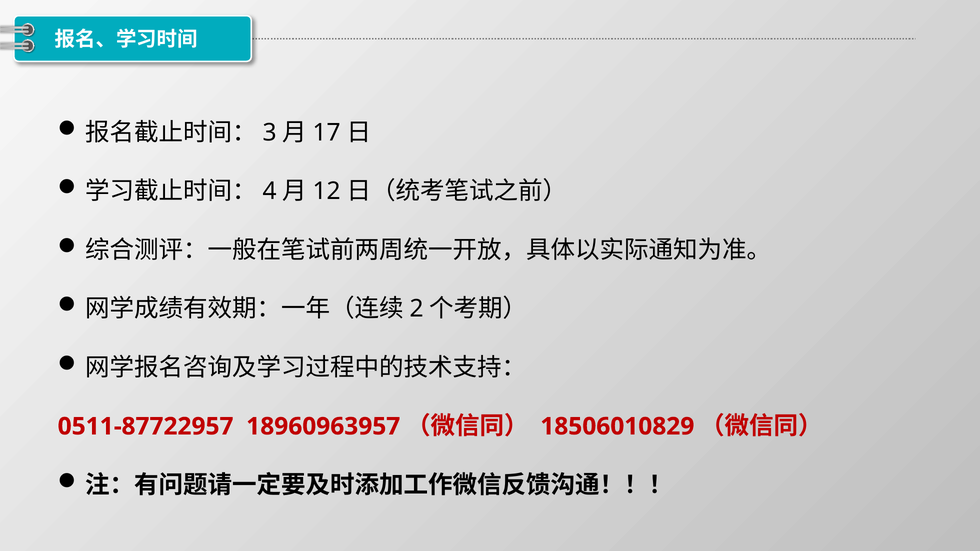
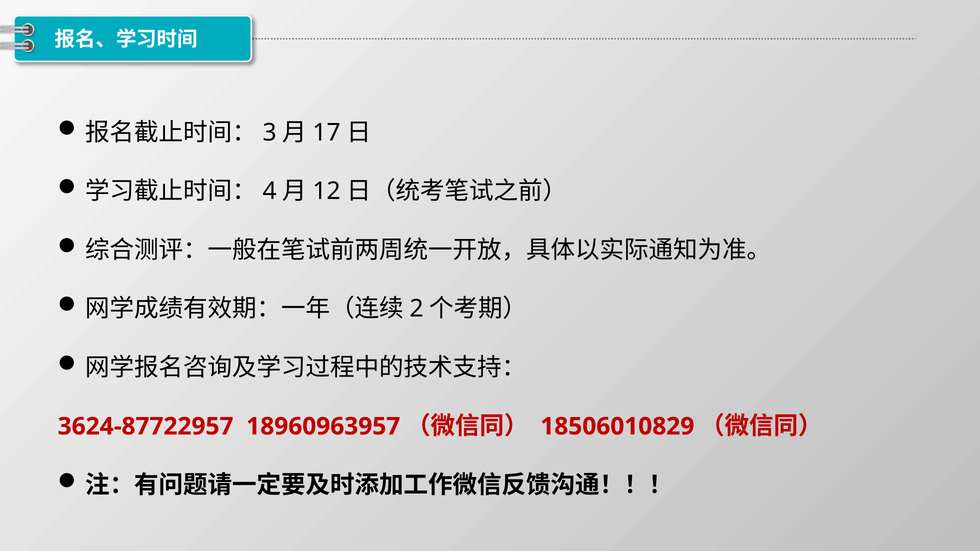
0511-87722957: 0511-87722957 -> 3624-87722957 (146, 427)
